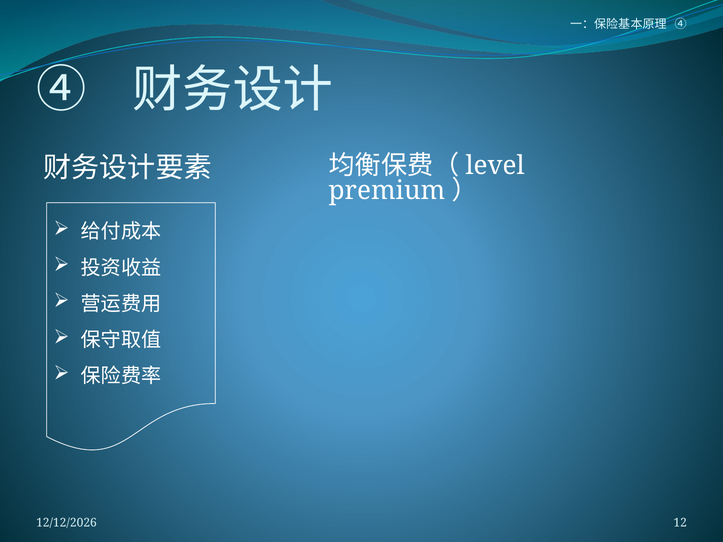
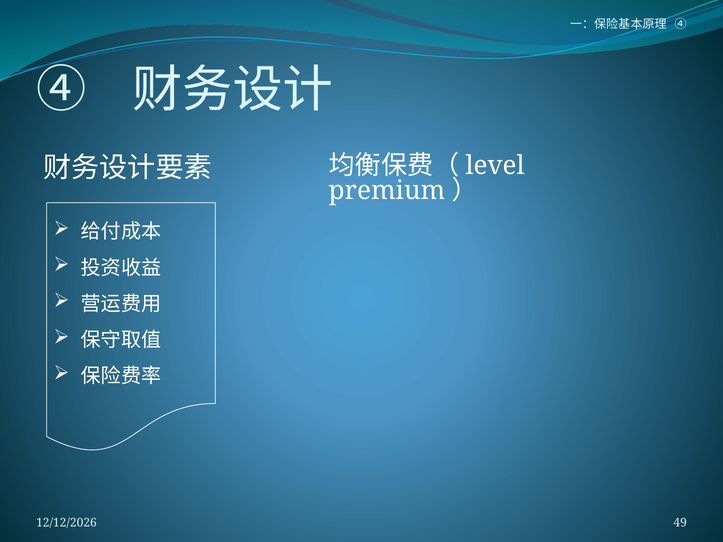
12: 12 -> 49 (680, 523)
